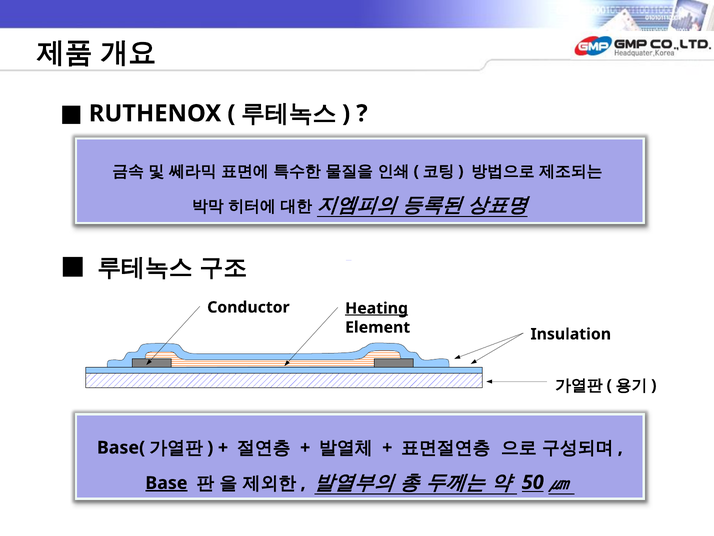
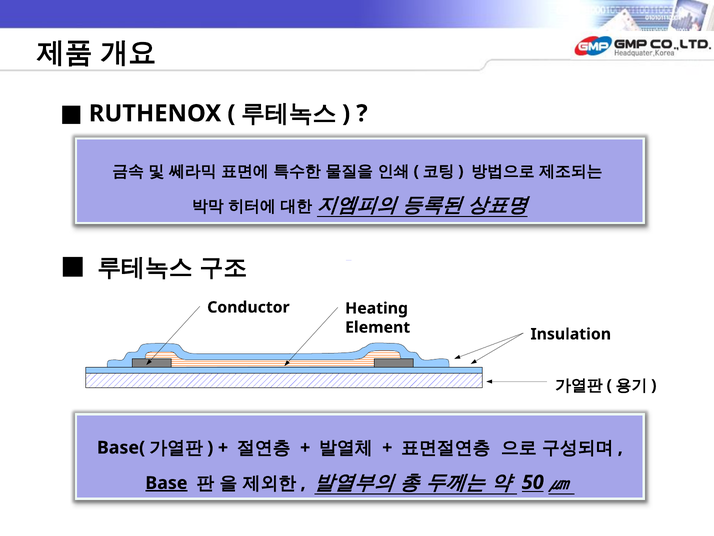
Heating underline: present -> none (377, 308)
